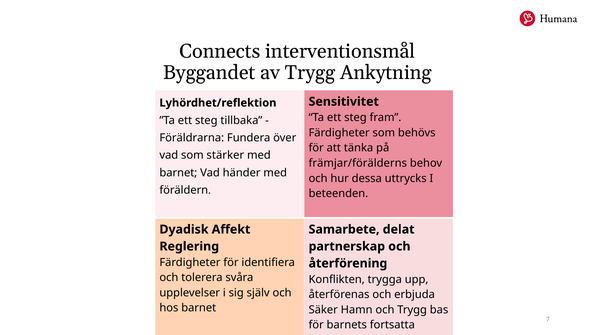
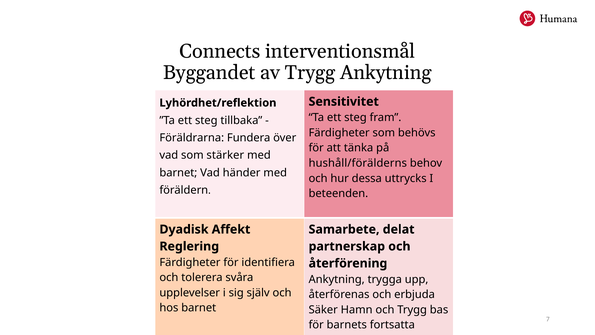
främjar/förälderns: främjar/förälderns -> hushåll/förälderns (358, 163)
Konflikten: Konflikten -> Ankytning (337, 279)
